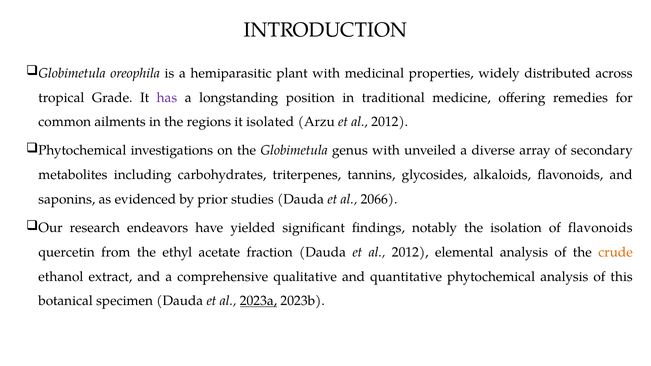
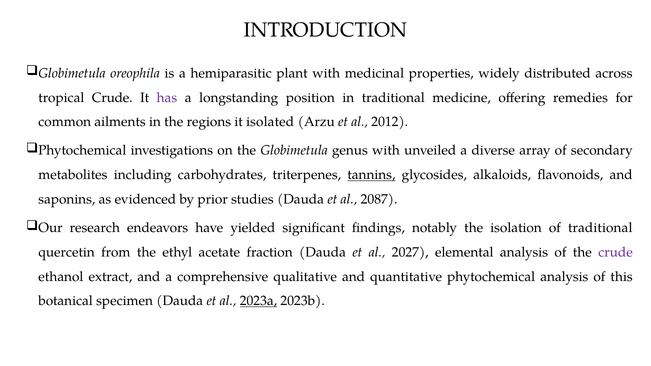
tropical Grade: Grade -> Crude (112, 98)
tannins underline: none -> present (371, 175)
2066: 2066 -> 2087 (379, 199)
of flavonoids: flavonoids -> traditional (600, 228)
Dauda et al 2012: 2012 -> 2027 (410, 252)
crude colour: orange -> purple (616, 252)
